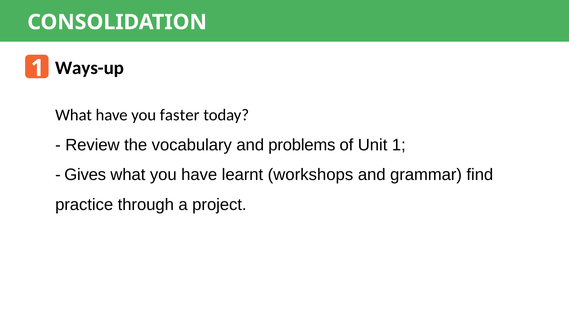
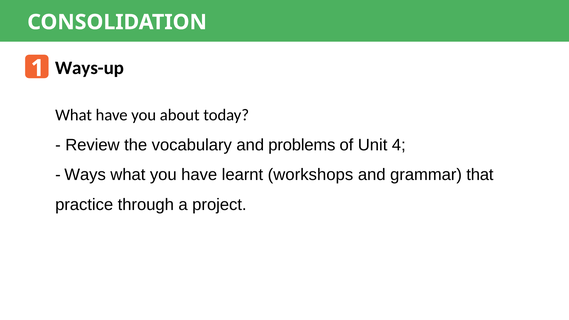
faster: faster -> about (180, 115)
Unit 1: 1 -> 4 (399, 145)
Gives: Gives -> Ways (85, 175)
find: find -> that (480, 175)
